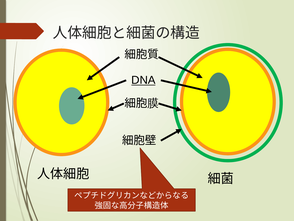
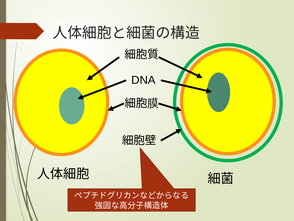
DNA underline: present -> none (143, 80)
